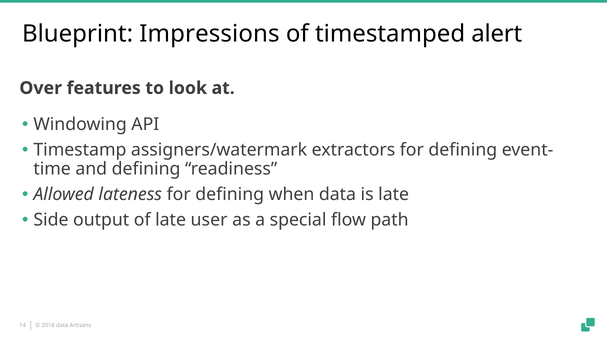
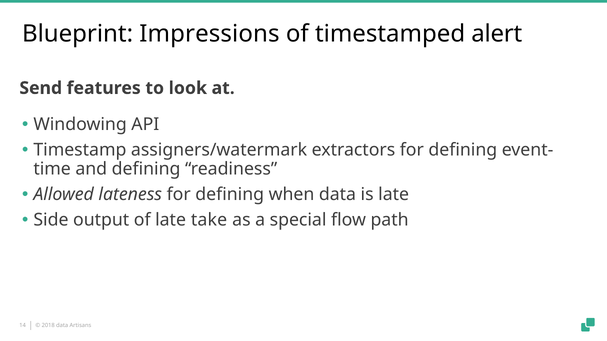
Over: Over -> Send (41, 88)
user: user -> take (209, 220)
